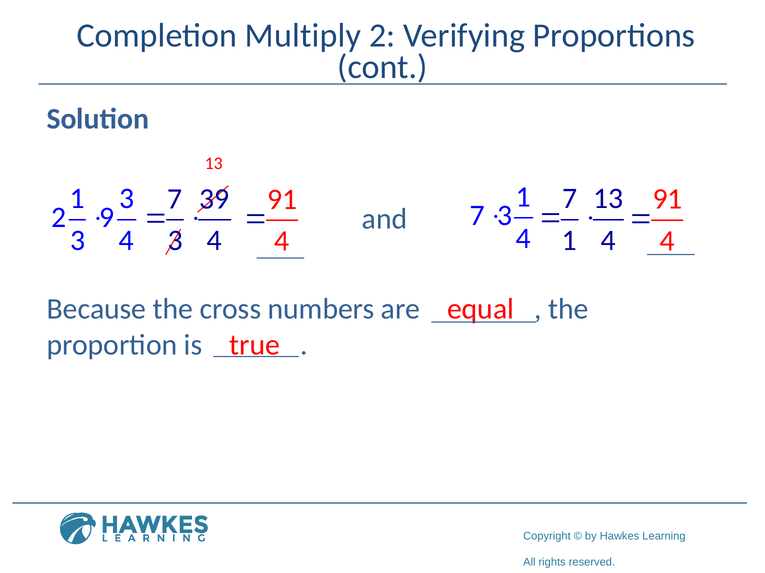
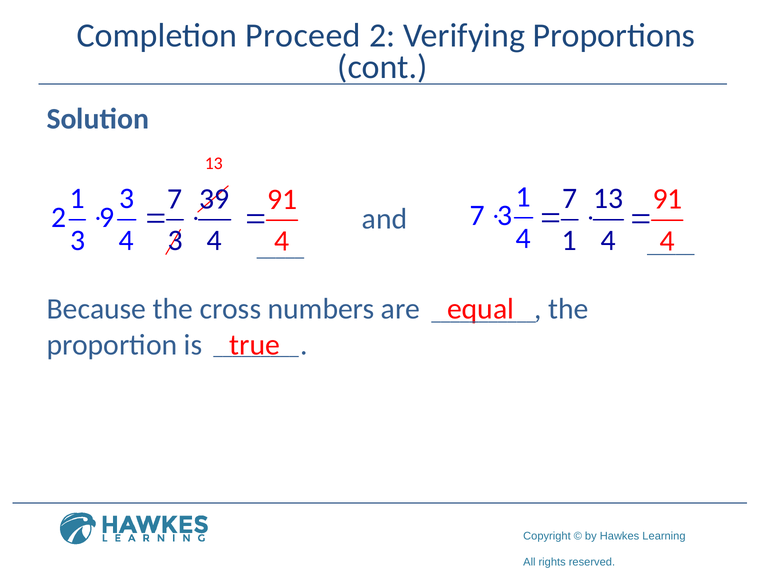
Multiply: Multiply -> Proceed (303, 35)
